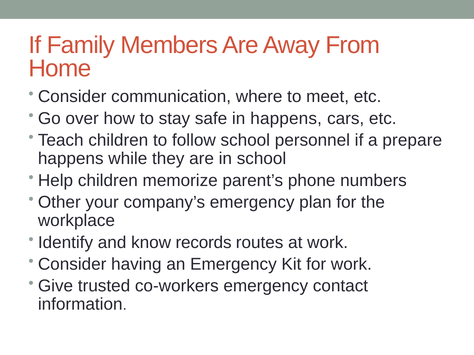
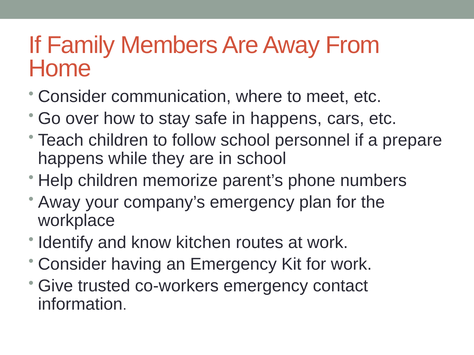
Other: Other -> Away (59, 202)
records: records -> kitchen (203, 243)
